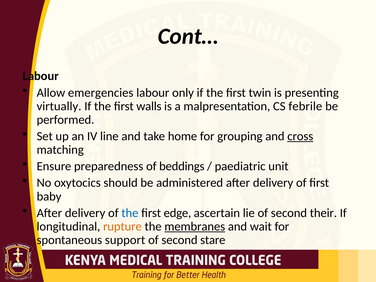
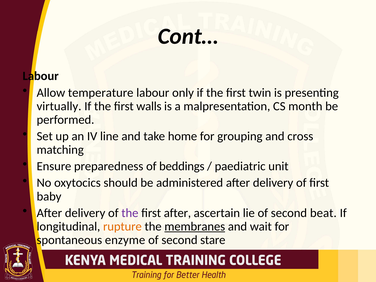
emergencies: emergencies -> temperature (101, 93)
febrile: febrile -> month (305, 106)
cross underline: present -> none (300, 136)
the colour: blue -> purple (130, 213)
first edge: edge -> after (177, 213)
their: their -> beat (323, 213)
support: support -> enzyme (125, 240)
